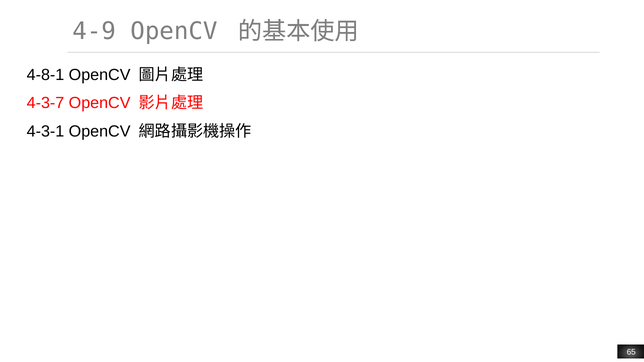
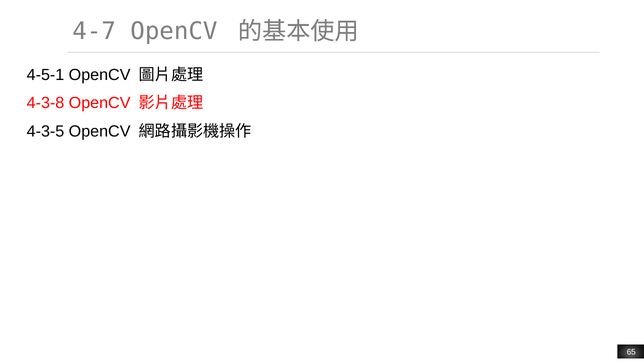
4-9: 4-9 -> 4-7 (94, 31)
4-8-1: 4-8-1 -> 4-5-1 (45, 75)
4-3-7: 4-3-7 -> 4-3-8 (45, 103)
4-3-1: 4-3-1 -> 4-3-5 (45, 131)
